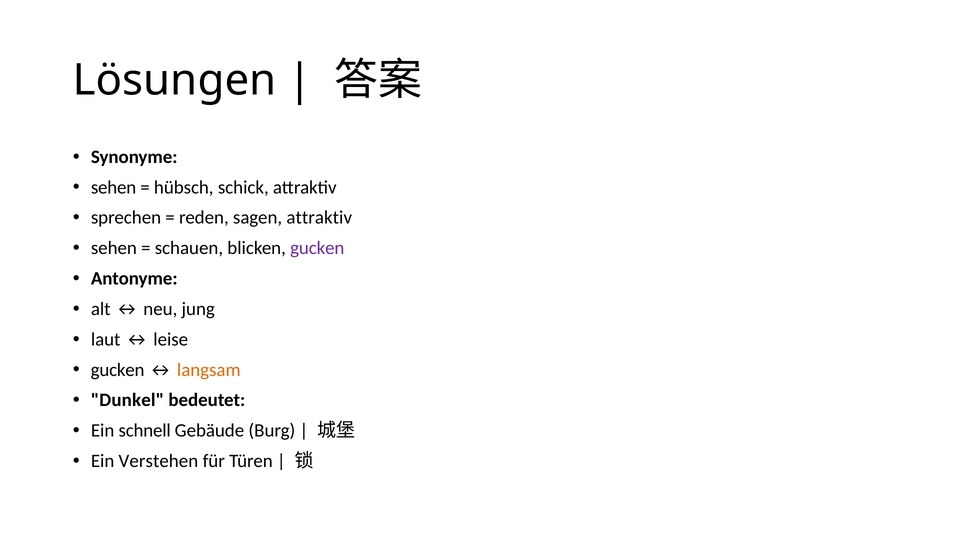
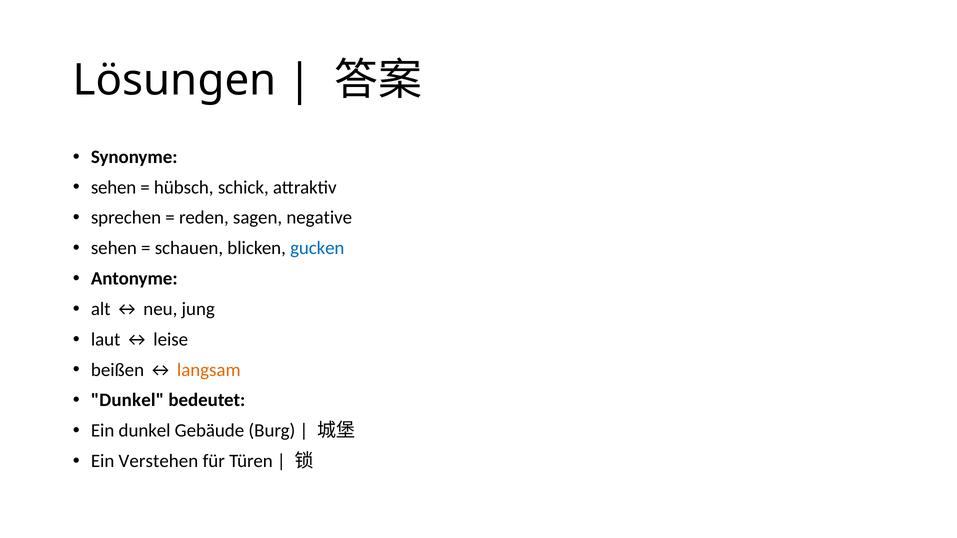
sagen attraktiv: attraktiv -> negative (319, 218)
gucken colour: purple -> blue (317, 248)
gucken: gucken -> beißen (117, 370)
Ein schnell: schnell -> dunkel (145, 431)
